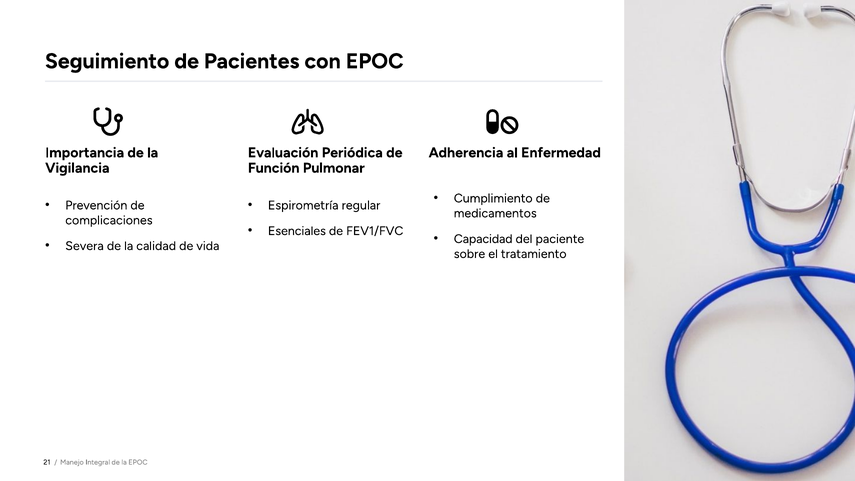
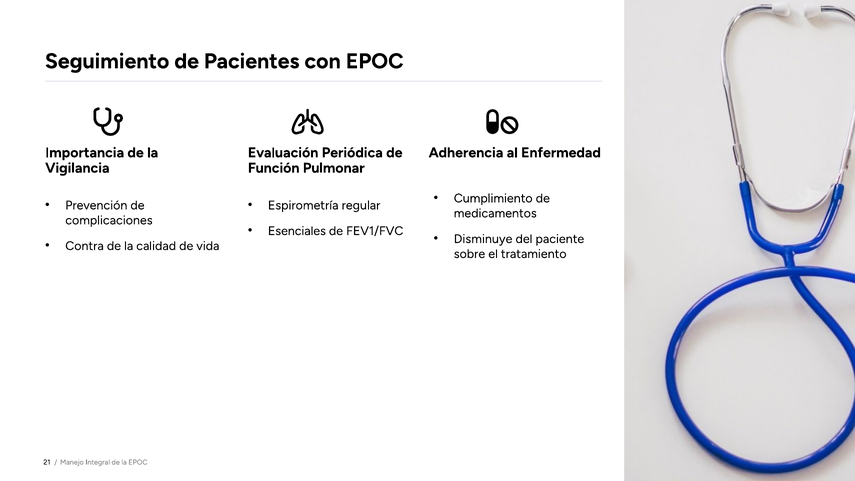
Capacidad: Capacidad -> Disminuye (483, 239)
Severa: Severa -> Contra (85, 246)
